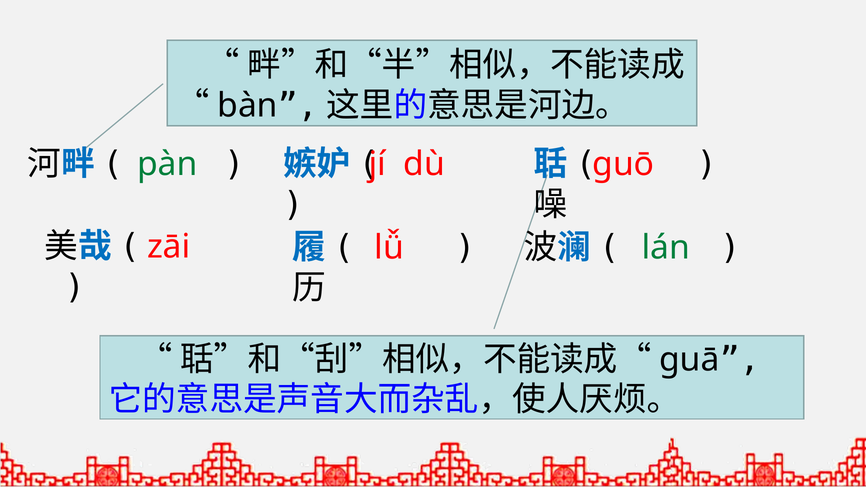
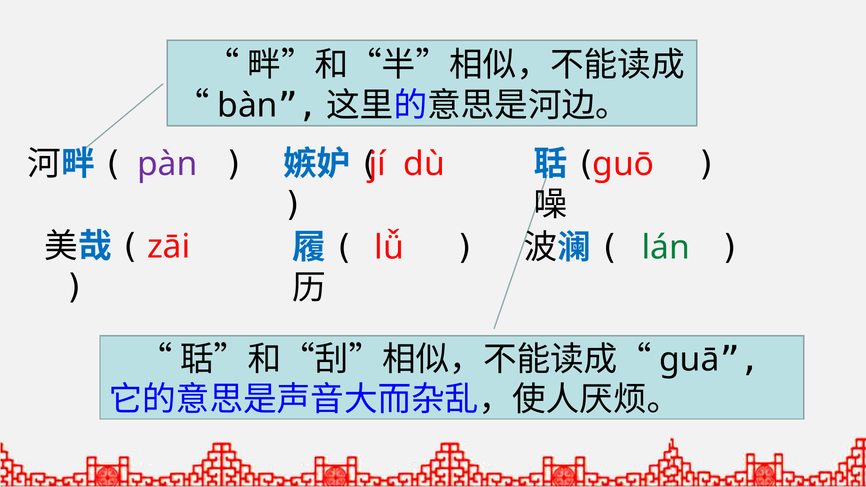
pàn colour: green -> purple (167, 164)
